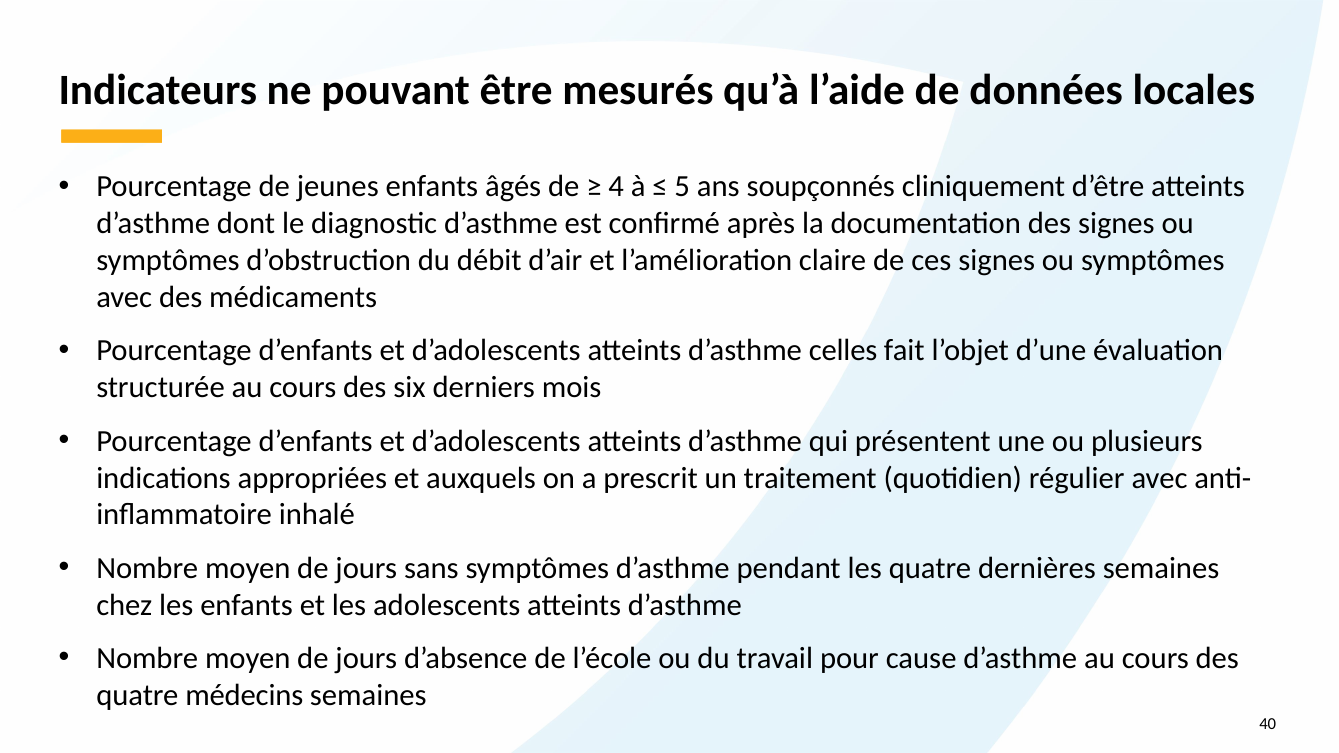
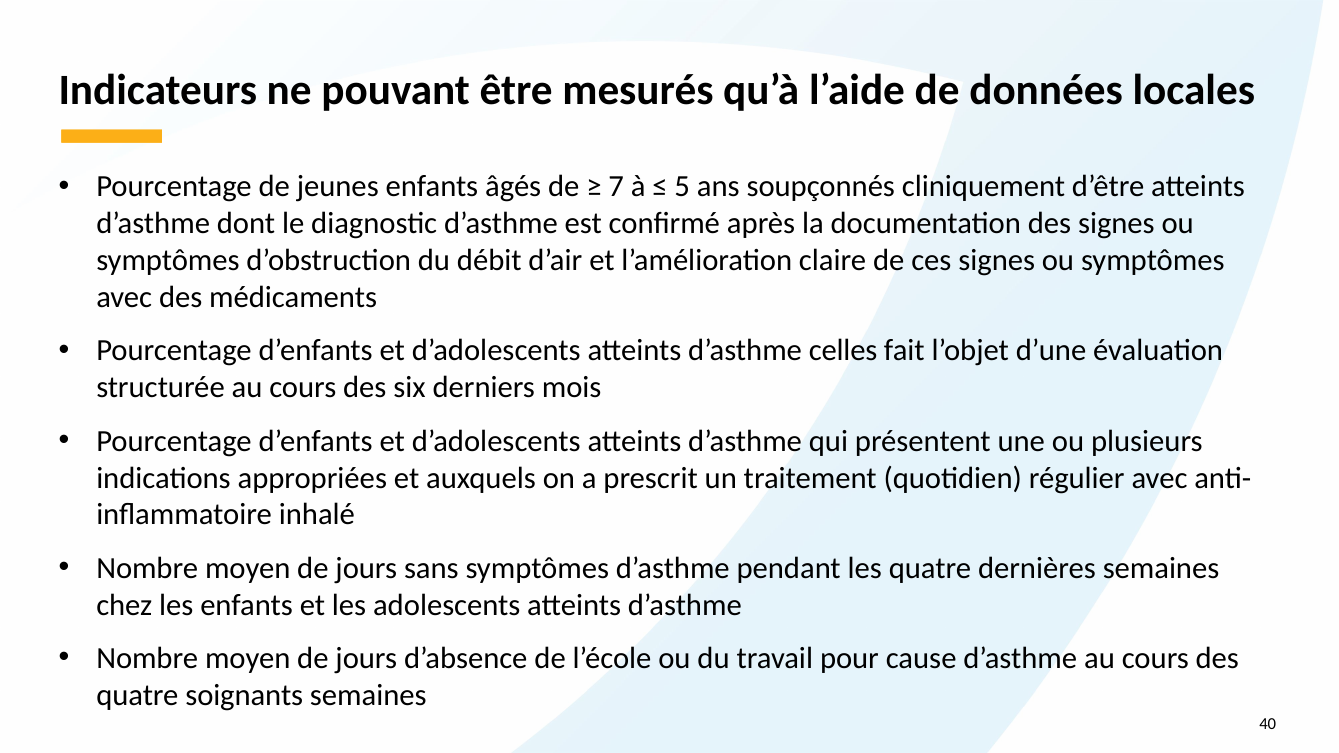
4: 4 -> 7 (616, 187)
médecins: médecins -> soignants (244, 695)
